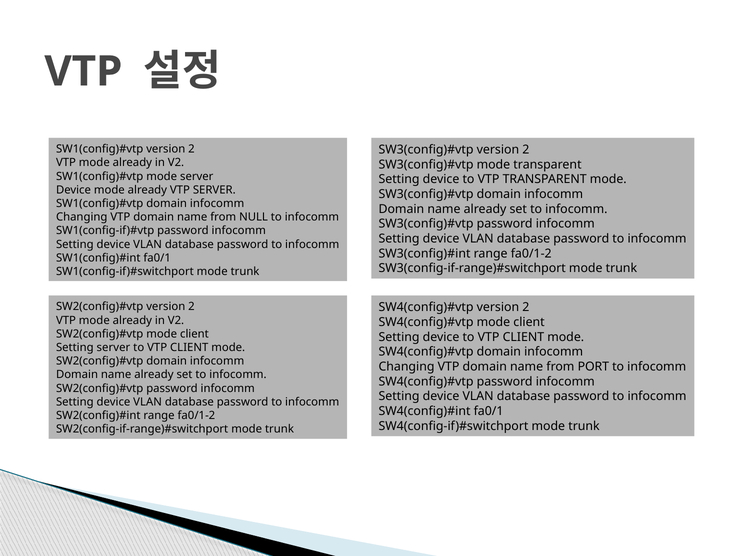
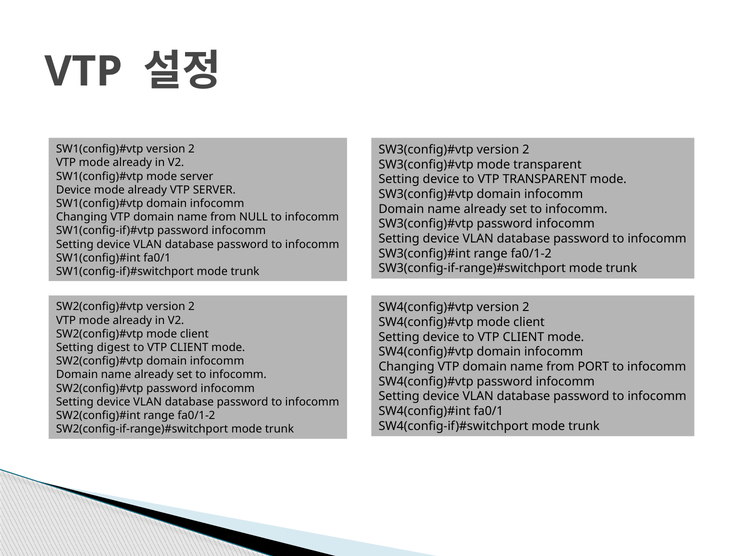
Setting server: server -> digest (113, 347)
